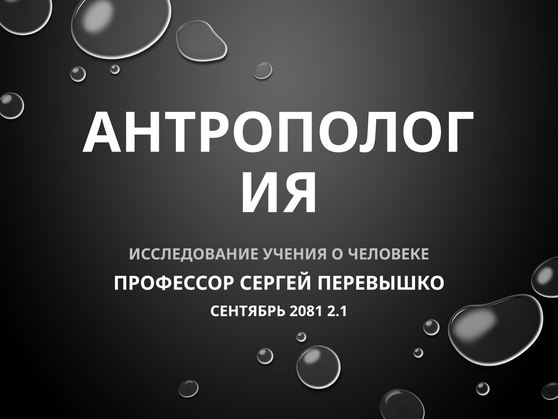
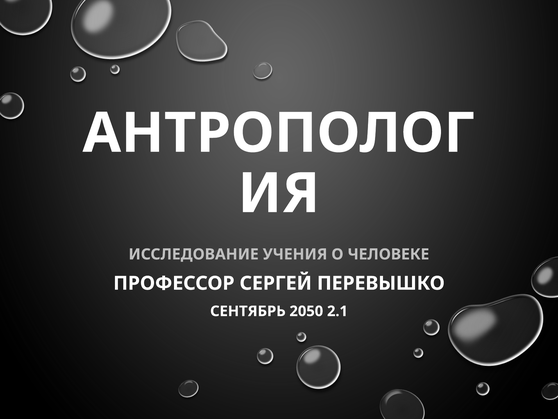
2081: 2081 -> 2050 (306, 311)
